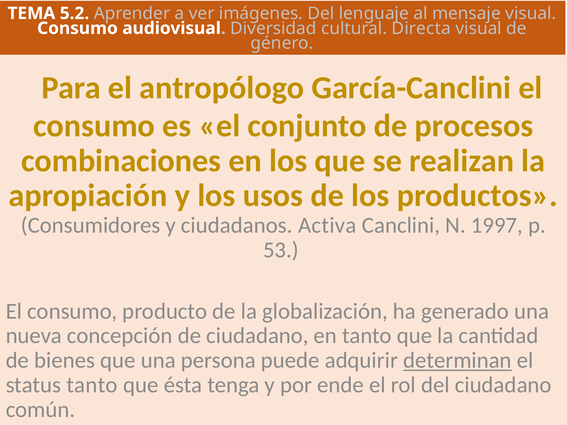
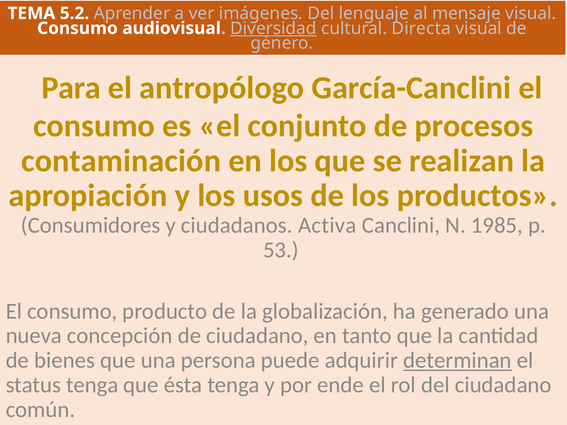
Diversidad underline: none -> present (273, 28)
combinaciones: combinaciones -> contaminación (121, 161)
1997: 1997 -> 1985 (497, 225)
status tanto: tanto -> tenga (92, 385)
